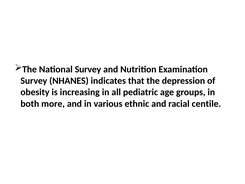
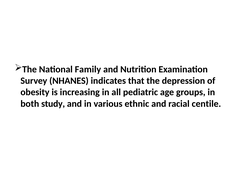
National Survey: Survey -> Family (88, 69)
more: more -> study (53, 104)
